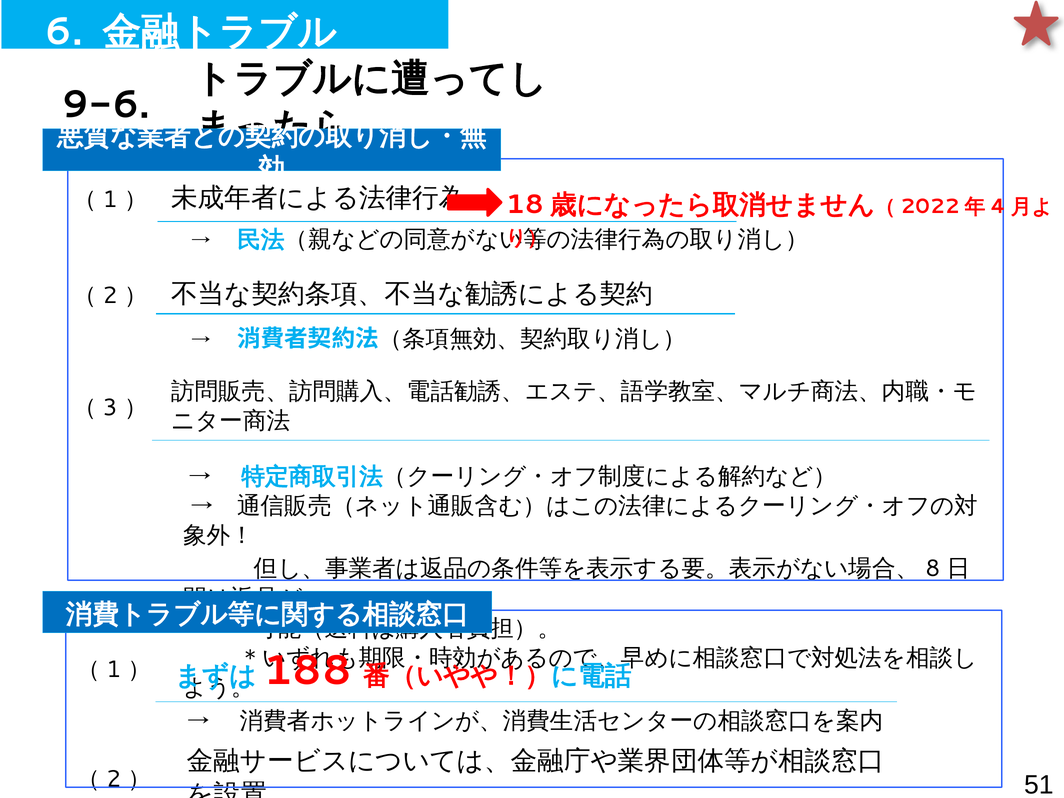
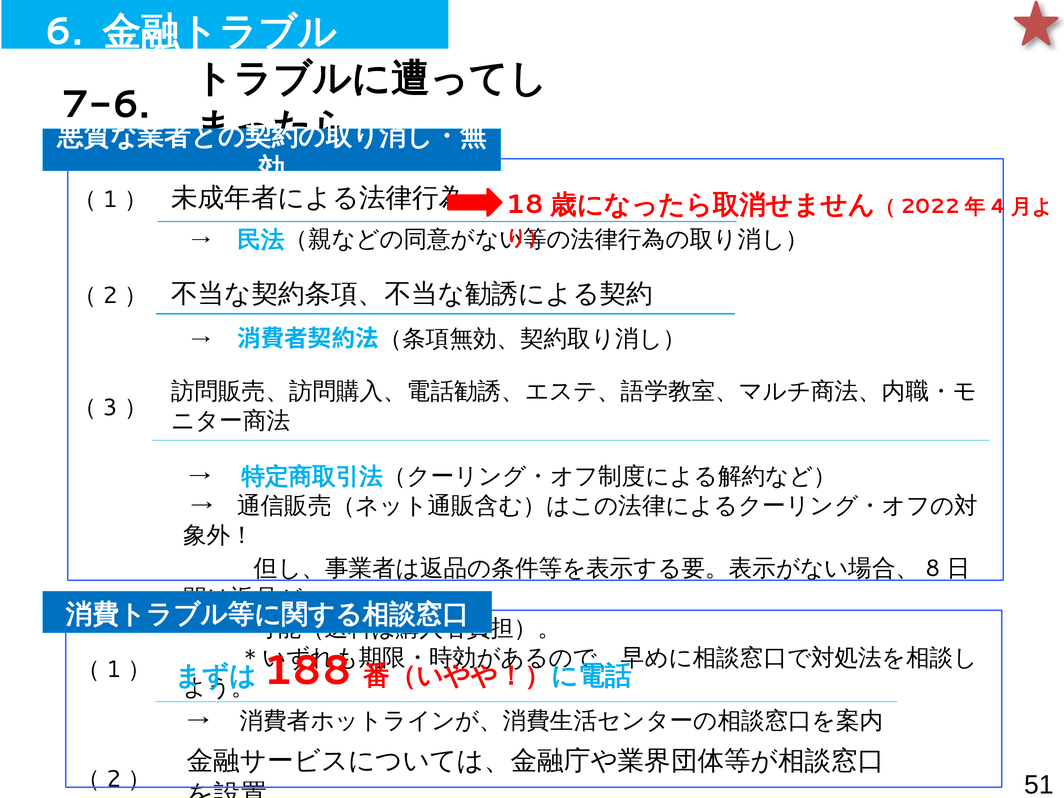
9-6: 9-6 -> 7-6 (106, 104)
